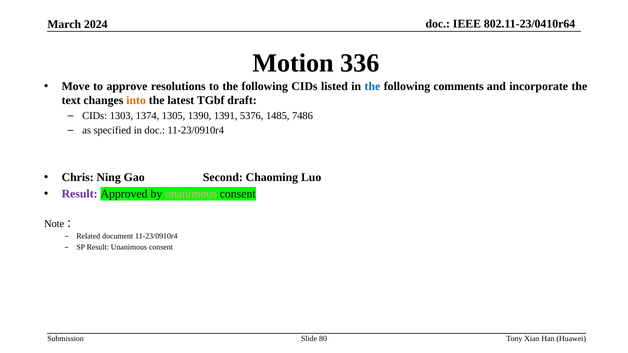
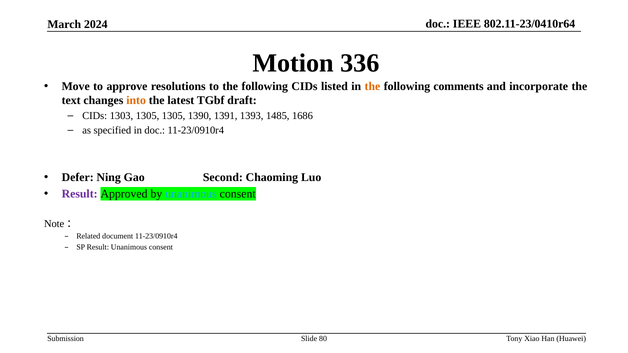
the colour: blue -> orange (372, 86)
1303 1374: 1374 -> 1305 (148, 116)
5376: 5376 -> 1393 (252, 116)
7486: 7486 -> 1686 (302, 116)
Chris: Chris -> Defer (78, 177)
unanimous colour: pink -> light blue (191, 194)
